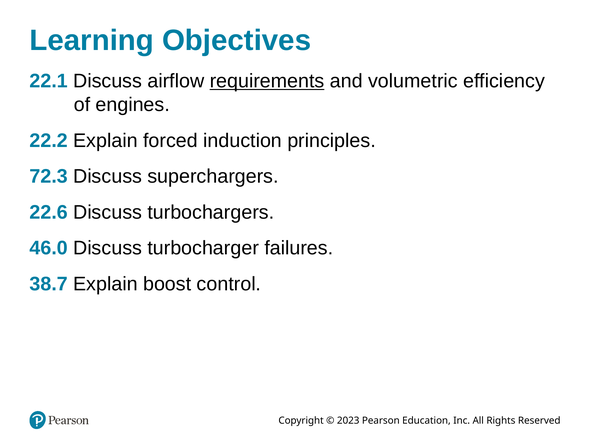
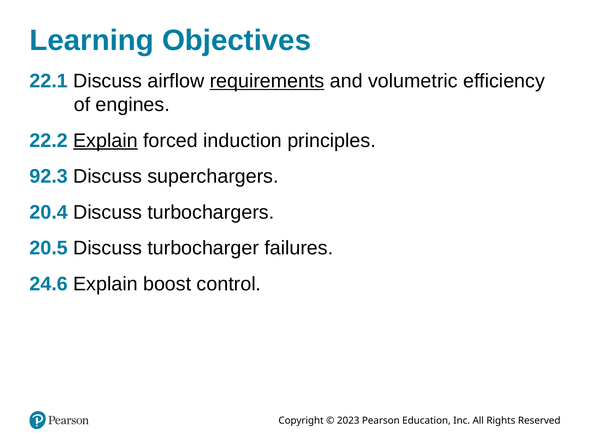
Explain underline: none -> present (105, 141)
72.3: 72.3 -> 92.3 (49, 177)
22.6: 22.6 -> 20.4 (49, 212)
46.0: 46.0 -> 20.5 (49, 248)
38.7: 38.7 -> 24.6 (49, 284)
